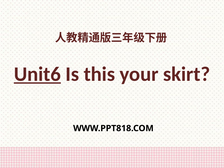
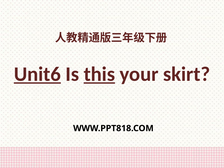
this underline: none -> present (99, 74)
